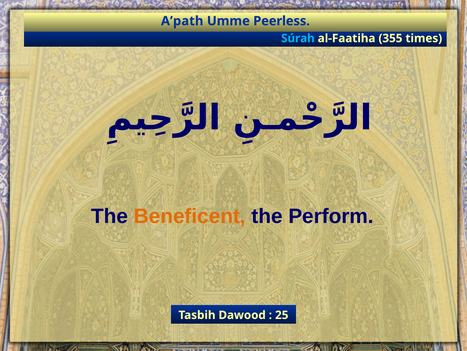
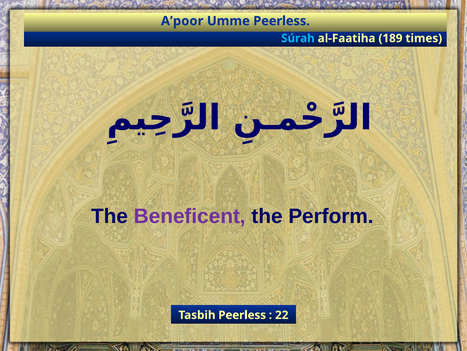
A’path: A’path -> A’poor (182, 21)
355: 355 -> 189 (390, 38)
Beneficent colour: orange -> purple (190, 216)
Tasbih Dawood: Dawood -> Peerless (242, 314)
25: 25 -> 22 (282, 314)
